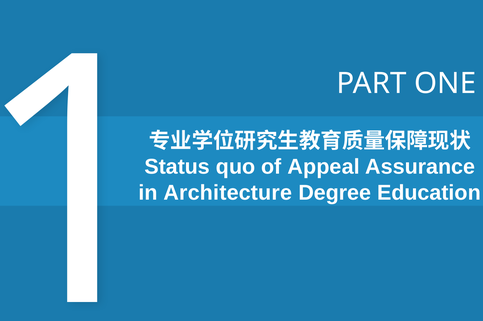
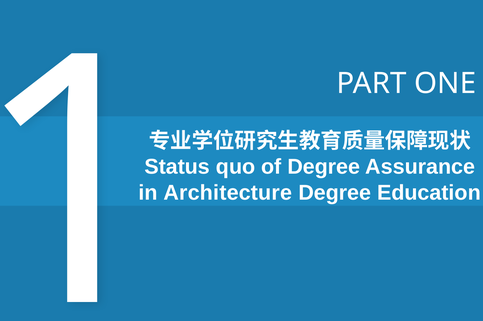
of Appeal: Appeal -> Degree (324, 167)
